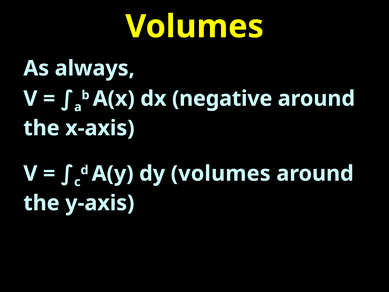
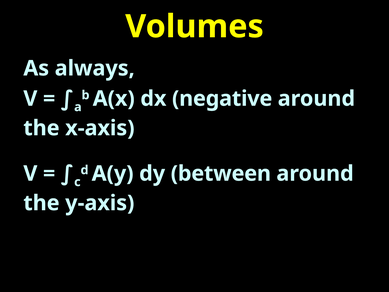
dy volumes: volumes -> between (221, 173)
